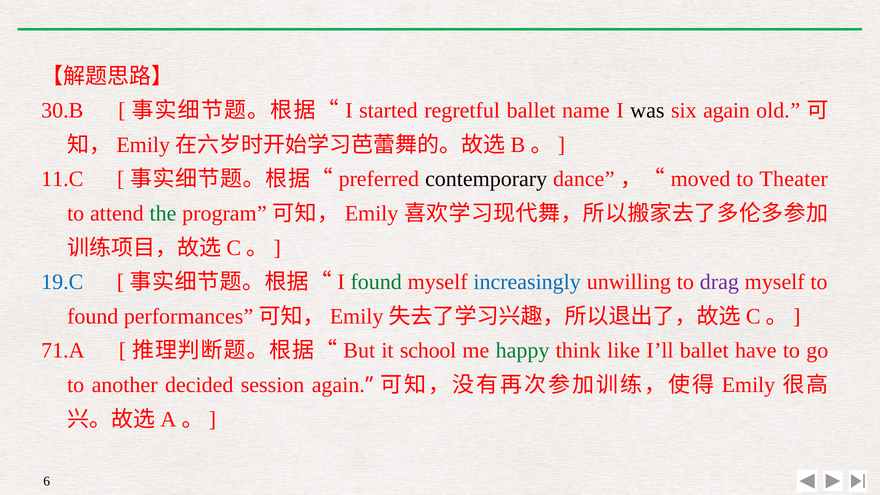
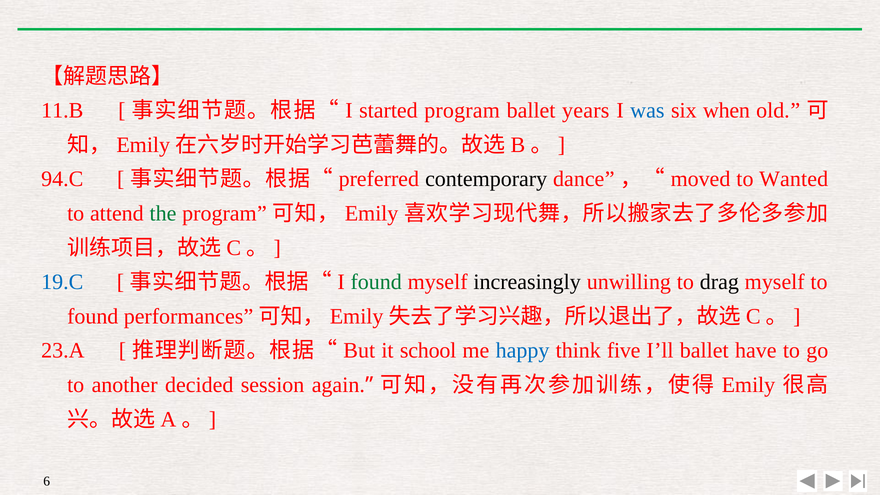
30.B: 30.B -> 11.B (62, 111)
started regretful: regretful -> program (462, 111)
name: name -> years (586, 111)
was colour: black -> blue (647, 111)
six again: again -> when (726, 111)
11.C: 11.C -> 94.C (62, 179)
Theater: Theater -> Wanted (794, 179)
increasingly colour: blue -> black (527, 282)
drag colour: purple -> black (719, 282)
71.A: 71.A -> 23.A (63, 351)
happy colour: green -> blue (523, 351)
like: like -> five (624, 351)
